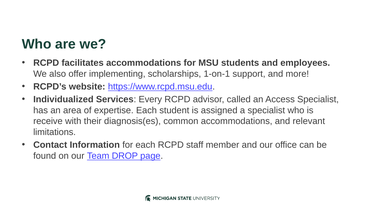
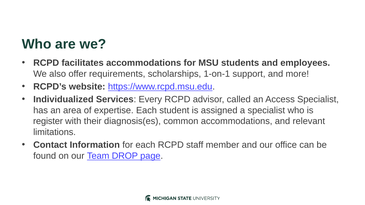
implementing: implementing -> requirements (117, 74)
receive: receive -> register (48, 121)
